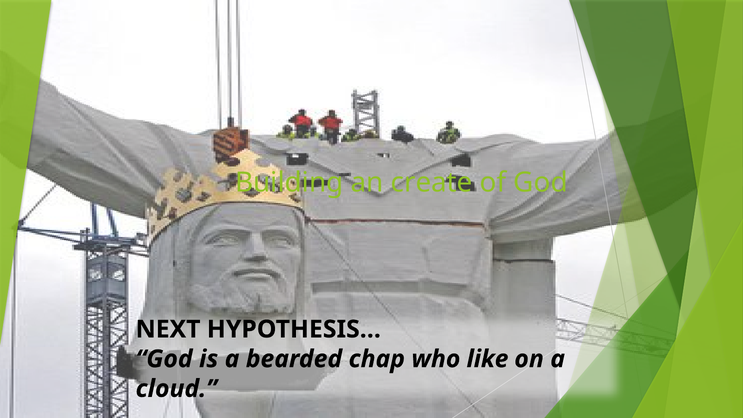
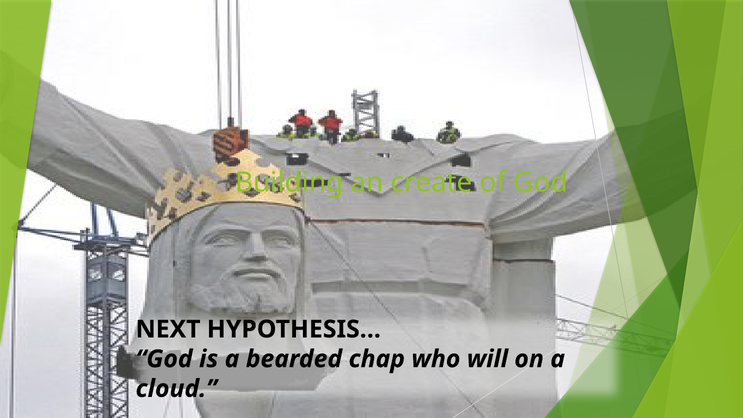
like: like -> will (487, 359)
